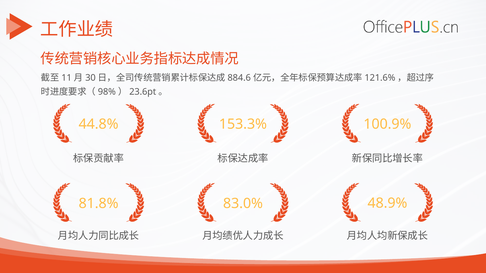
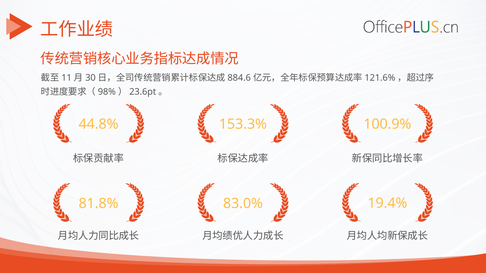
48.9%: 48.9% -> 19.4% (387, 204)
